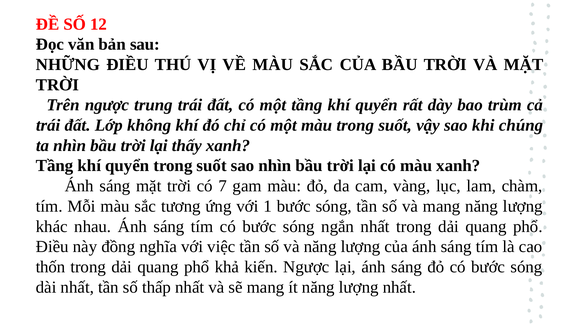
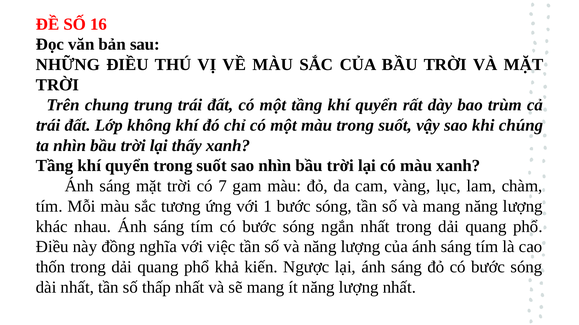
12: 12 -> 16 (99, 24)
Trên ngược: ngược -> chung (107, 105)
